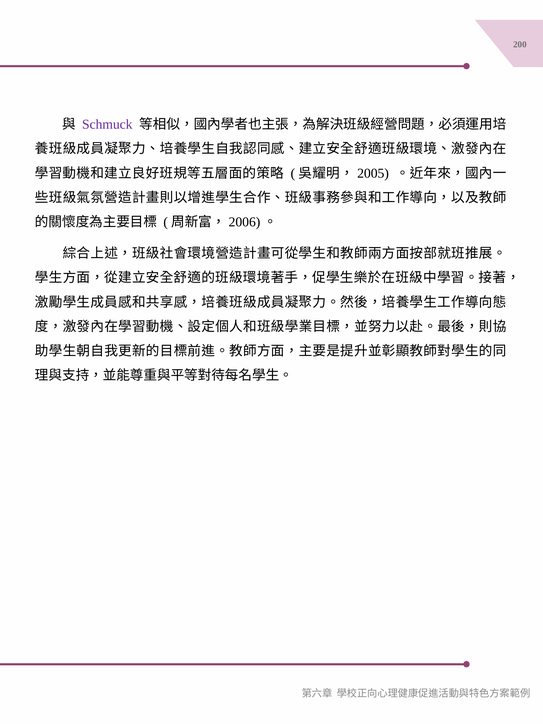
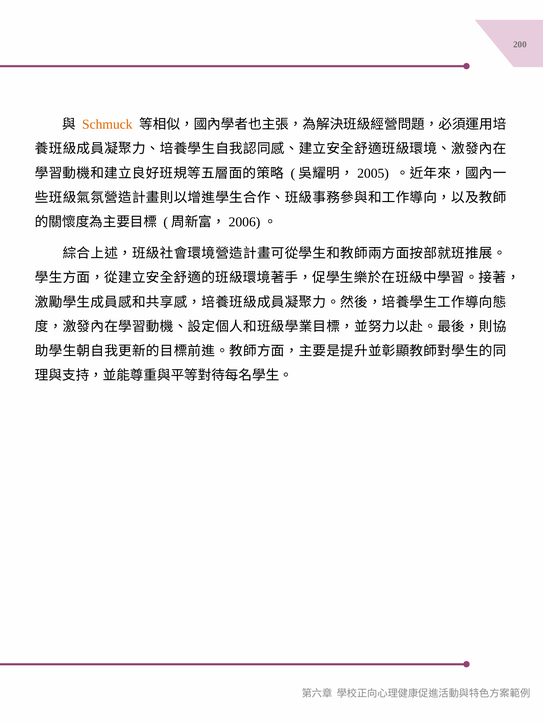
Schmuck colour: purple -> orange (107, 124)
